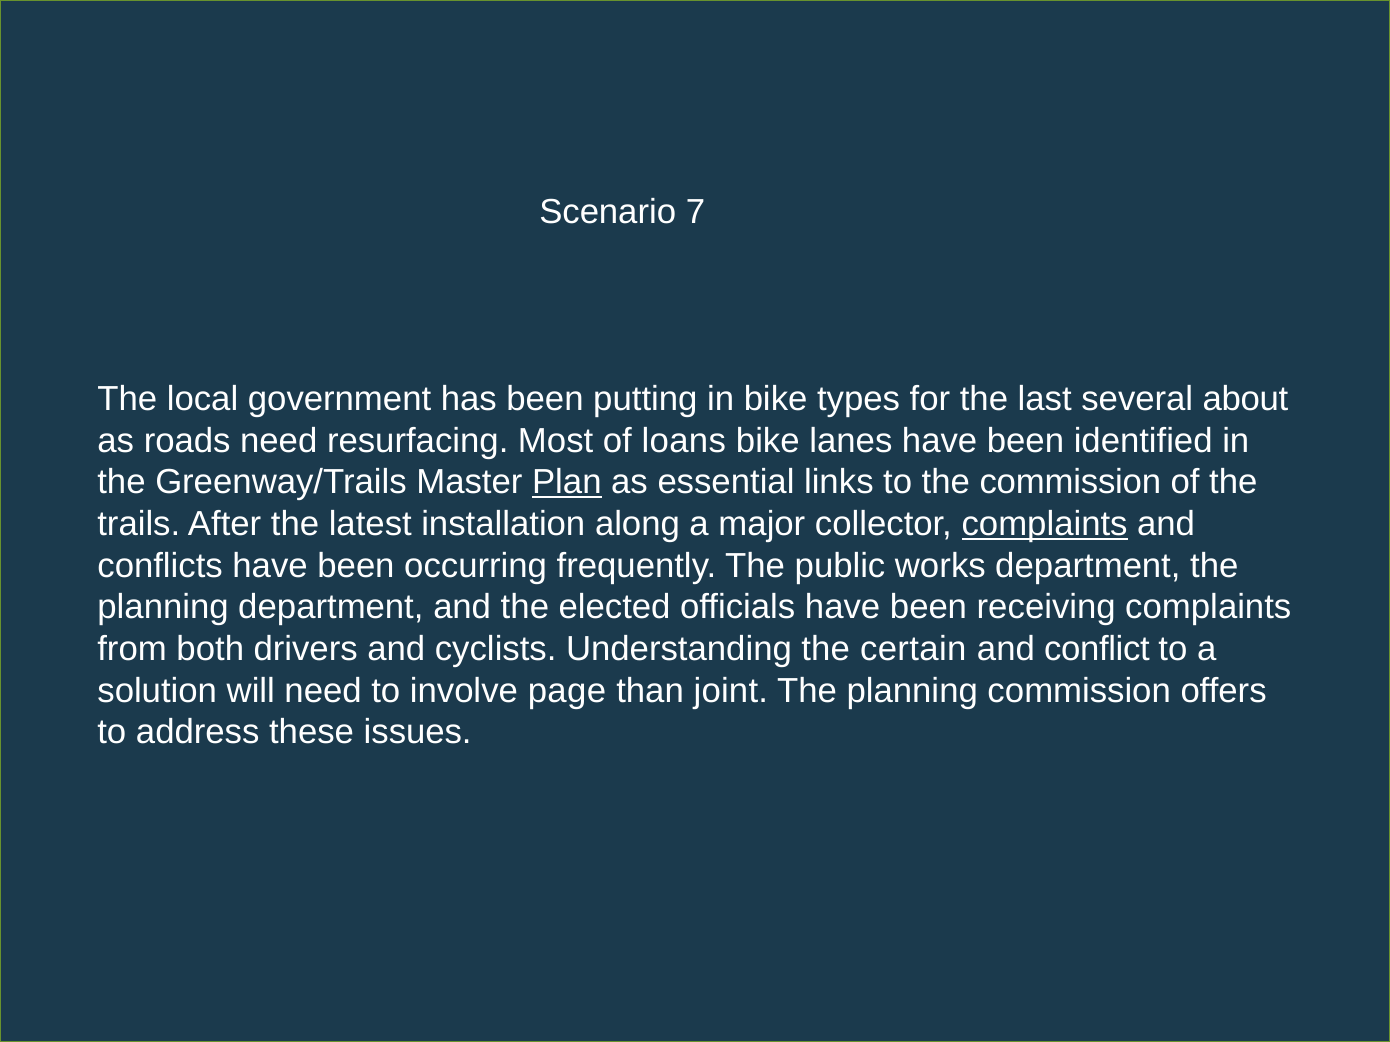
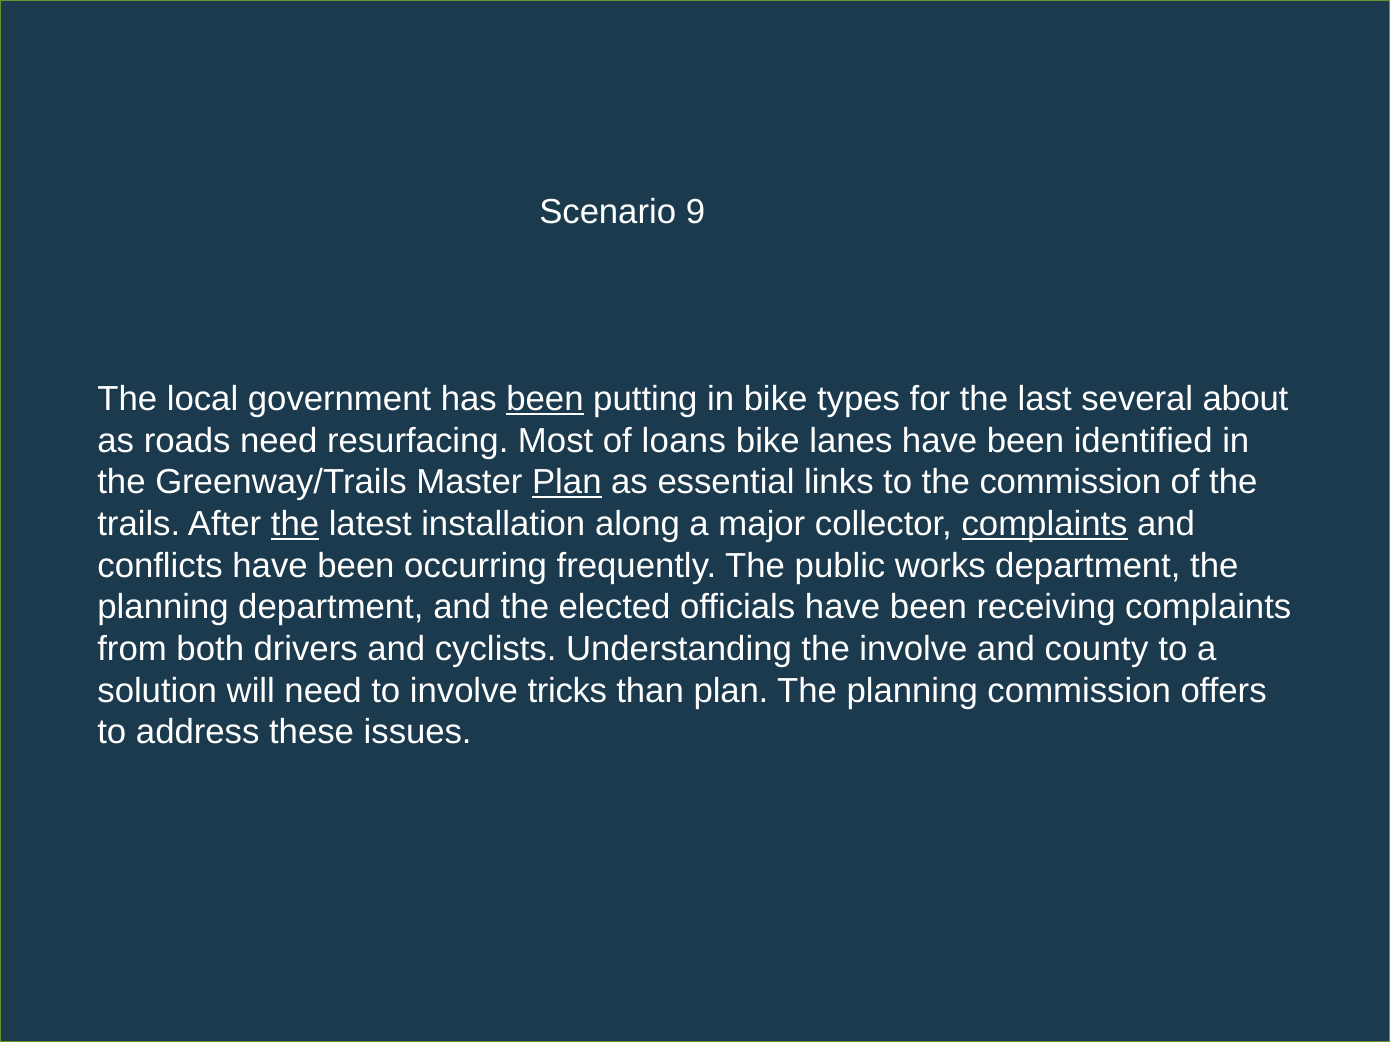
7: 7 -> 9 (695, 212)
been underline: none -> present (545, 399)
the underline: none -> present (295, 524)
the certain: certain -> involve (913, 649)
conflict: conflict -> county (1097, 649)
page: page -> tricks (567, 691)
than joint: joint -> plan (731, 691)
